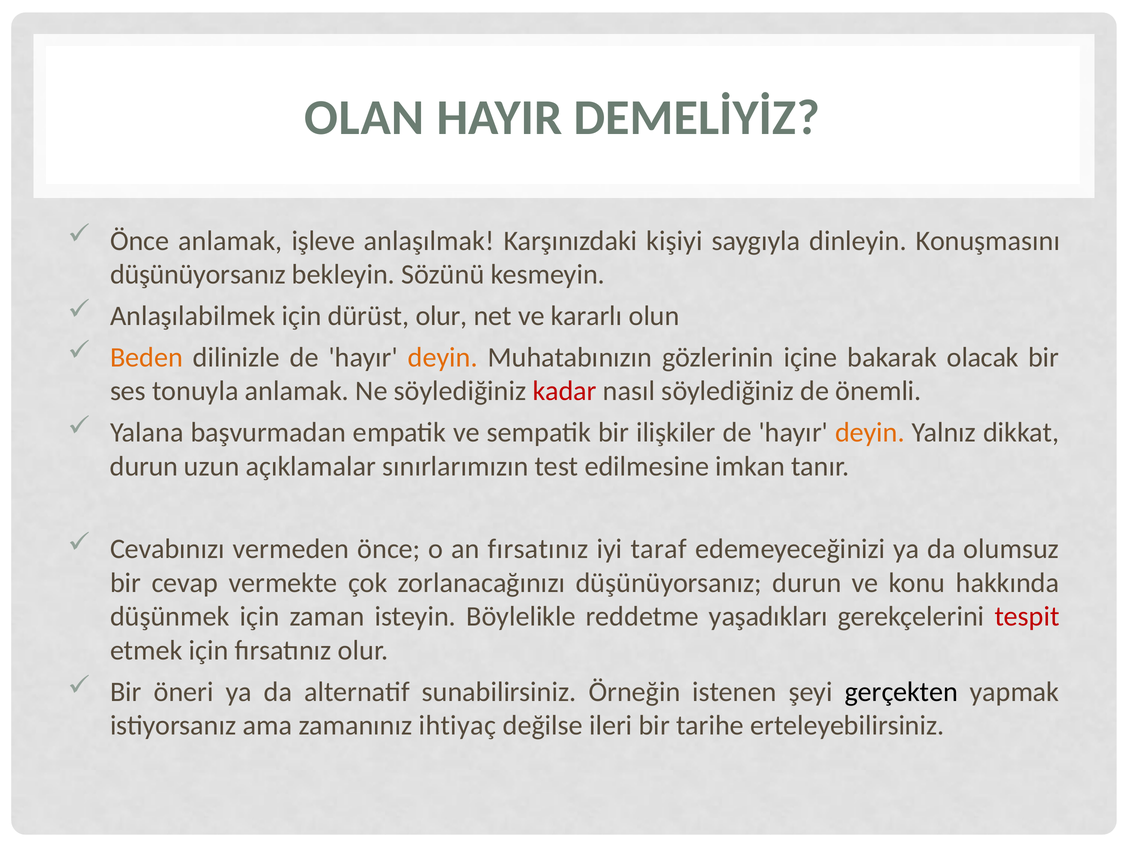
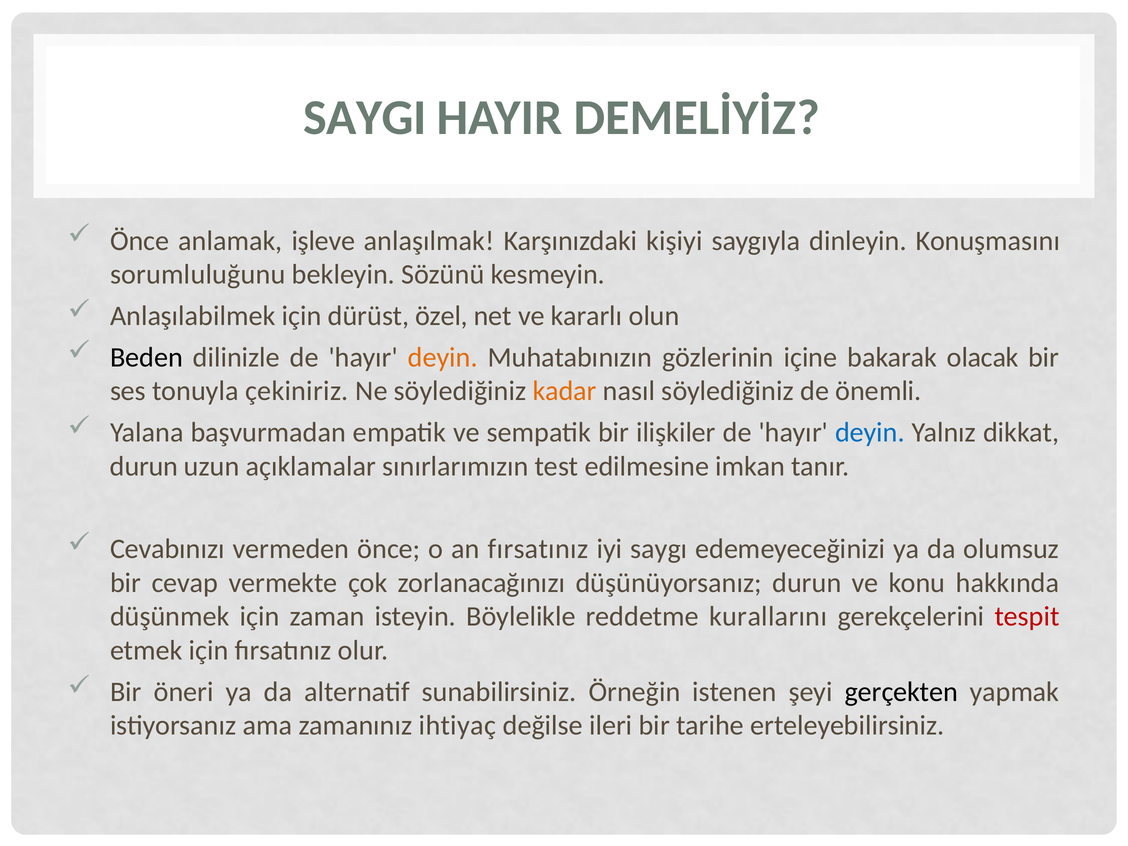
OLAN: OLAN -> SAYGI (365, 118)
düşünüyorsanız: düşünüyorsanız -> sorumluluğunu (198, 275)
dürüst olur: olur -> özel (442, 316)
Beden colour: orange -> black (146, 357)
tonuyla anlamak: anlamak -> çekiniriz (297, 391)
kadar colour: red -> orange (565, 391)
deyin colour: orange -> blue (870, 432)
taraf: taraf -> saygı (659, 549)
yaşadıkları: yaşadıkları -> kurallarını (768, 617)
